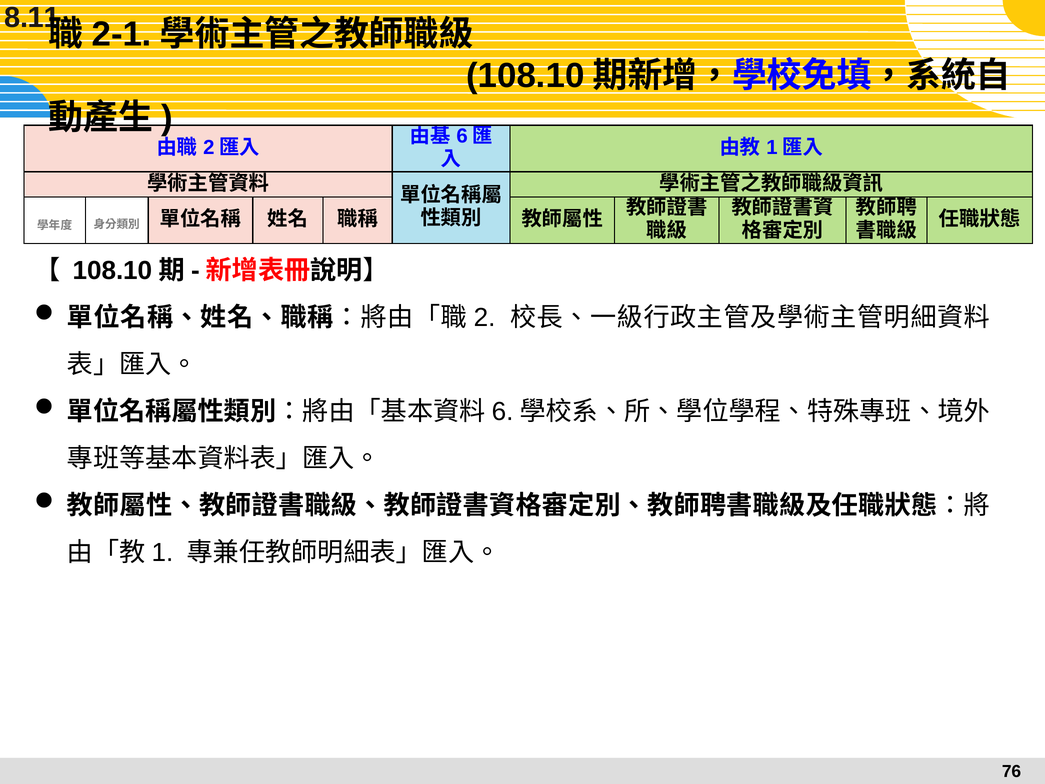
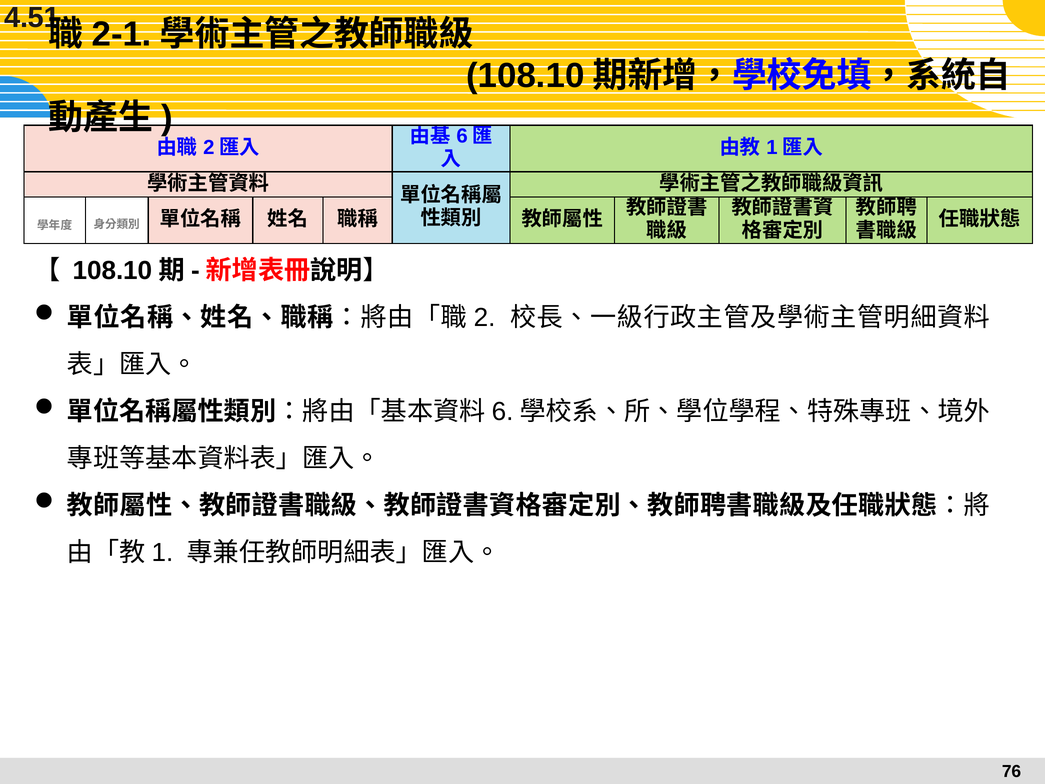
8.11: 8.11 -> 4.51 (32, 18)
